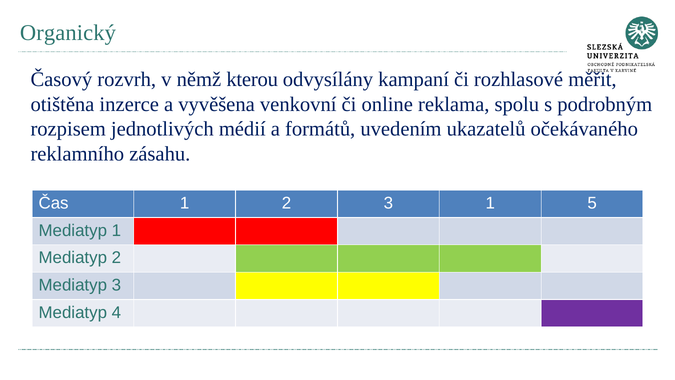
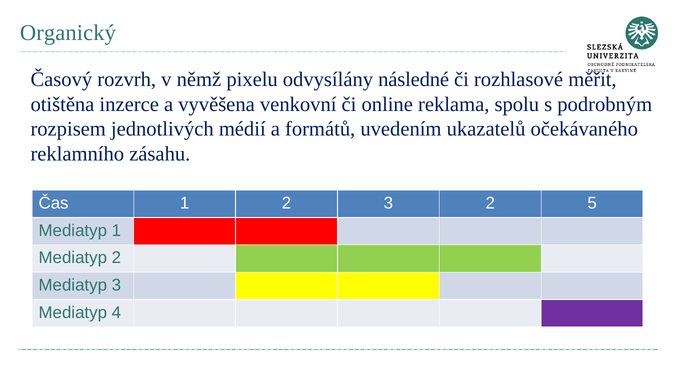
kterou: kterou -> pixelu (252, 79)
kampaní: kampaní -> následné (414, 79)
3 1: 1 -> 2 (490, 203)
